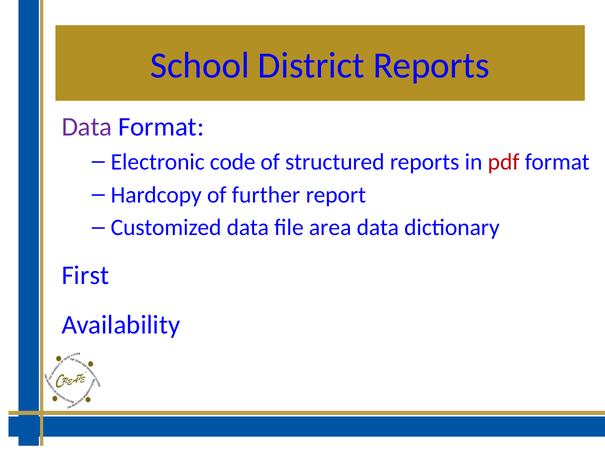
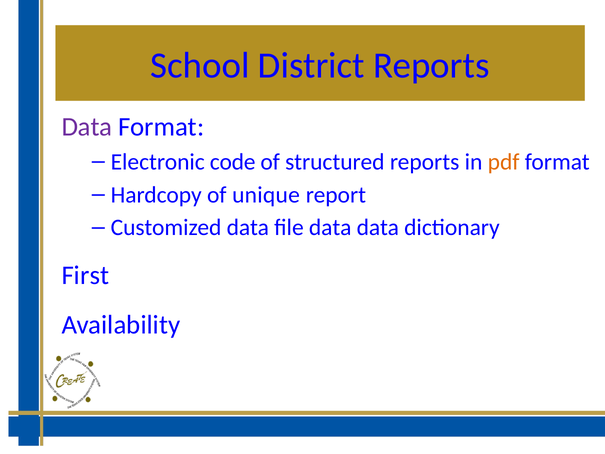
pdf colour: red -> orange (504, 162)
further: further -> unique (266, 195)
file area: area -> data (330, 228)
